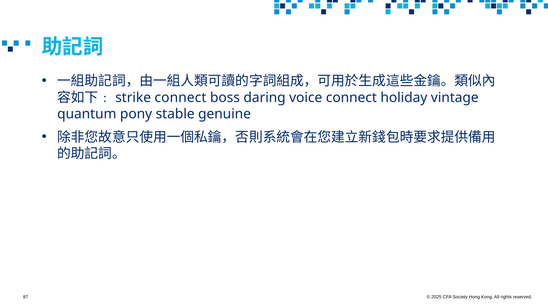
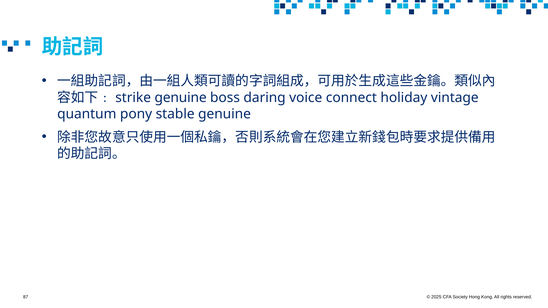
connect: connect -> genuine (181, 98)
